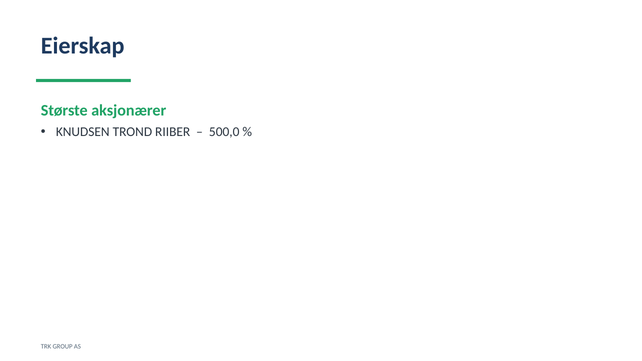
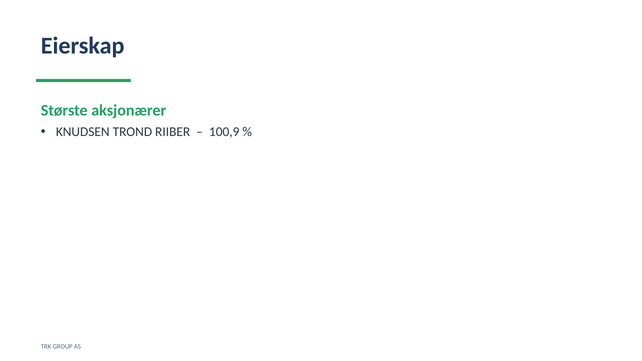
500,0: 500,0 -> 100,9 (224, 132)
